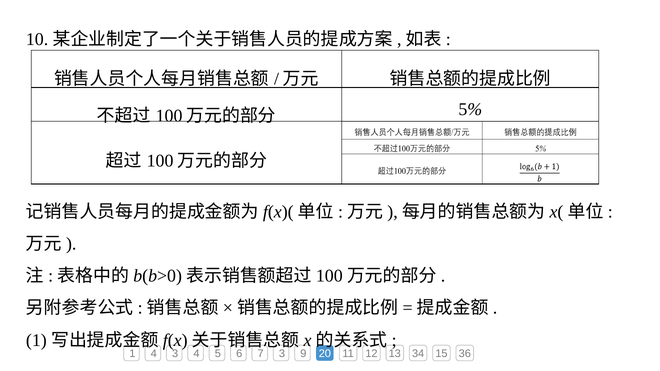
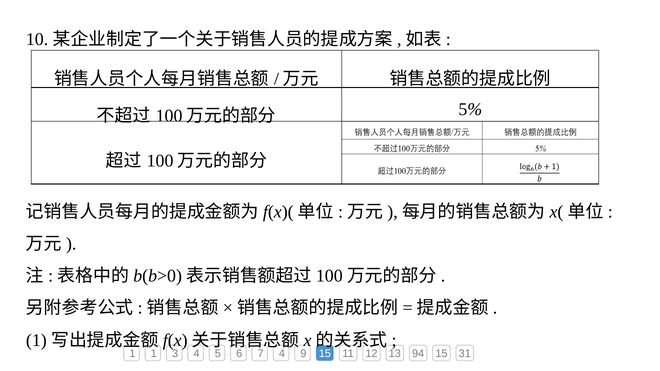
1 4: 4 -> 1 (154, 354)
7 3: 3 -> 4 (282, 354)
9 20: 20 -> 15 (325, 354)
34: 34 -> 94 (418, 354)
36: 36 -> 31 (465, 354)
